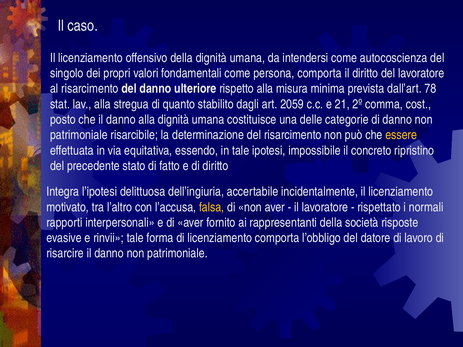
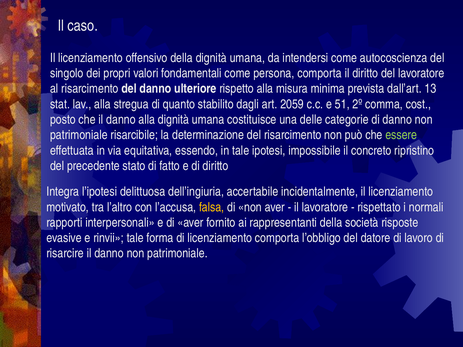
78: 78 -> 13 (430, 89)
21: 21 -> 51 (342, 104)
essere colour: yellow -> light green (401, 135)
